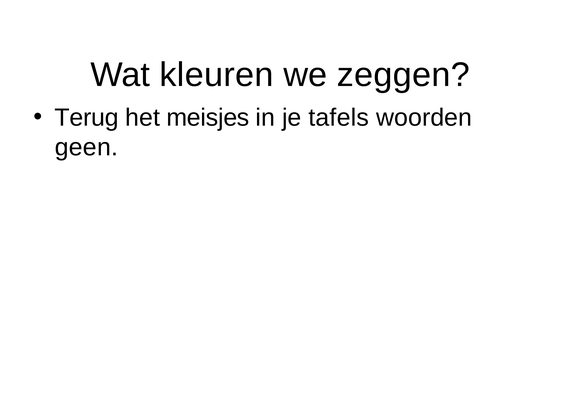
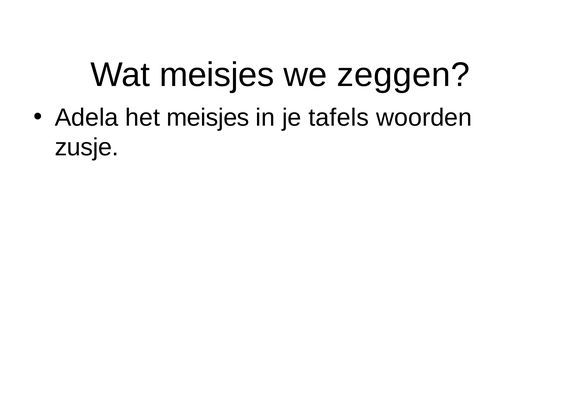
Wat kleuren: kleuren -> meisjes (217, 75)
Terug: Terug -> Adela (87, 118)
geen: geen -> zusje (87, 148)
